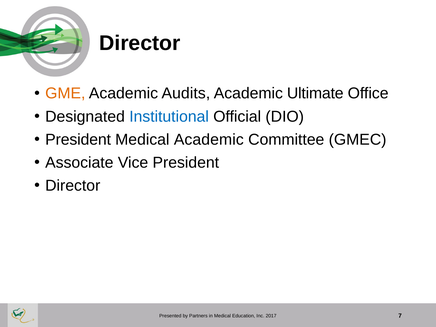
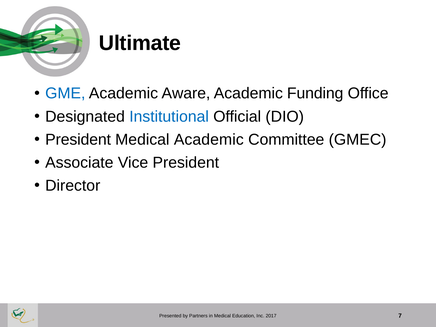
Director: Director -> Ultimate (140, 43)
GME colour: orange -> blue (65, 93)
Audits: Audits -> Aware (186, 93)
Ultimate: Ultimate -> Funding (315, 93)
